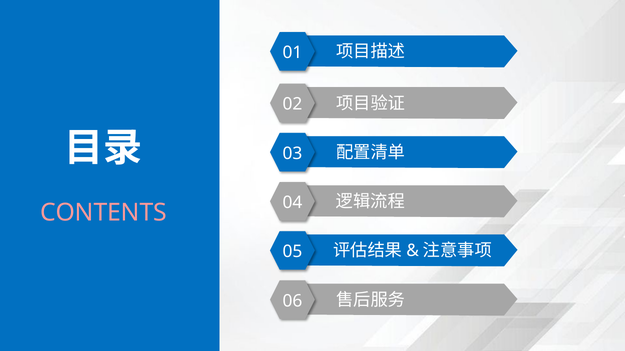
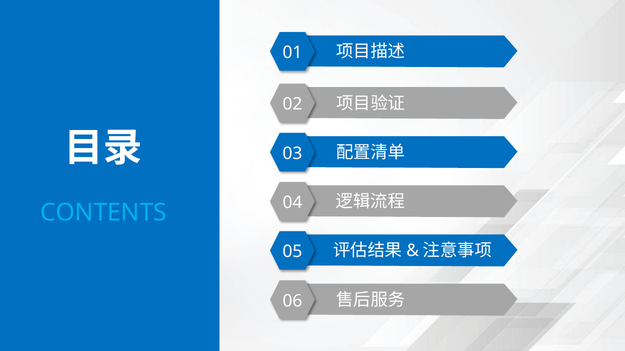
CONTENTS colour: pink -> light blue (104, 213)
